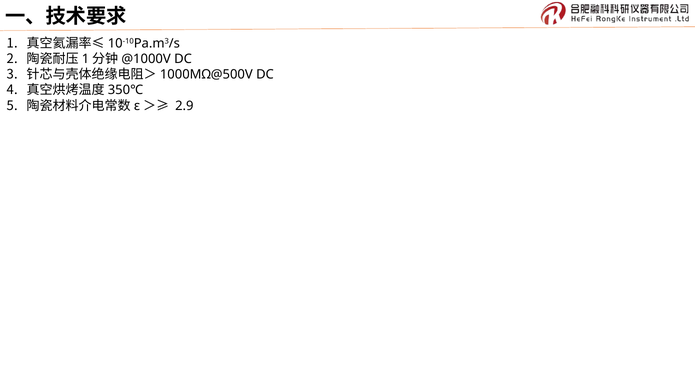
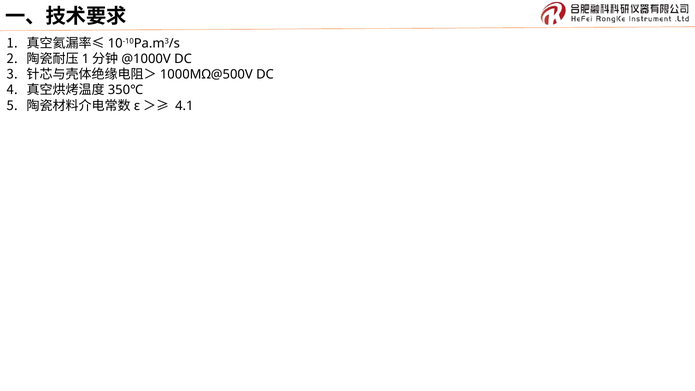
2.9: 2.9 -> 4.1 (184, 106)
